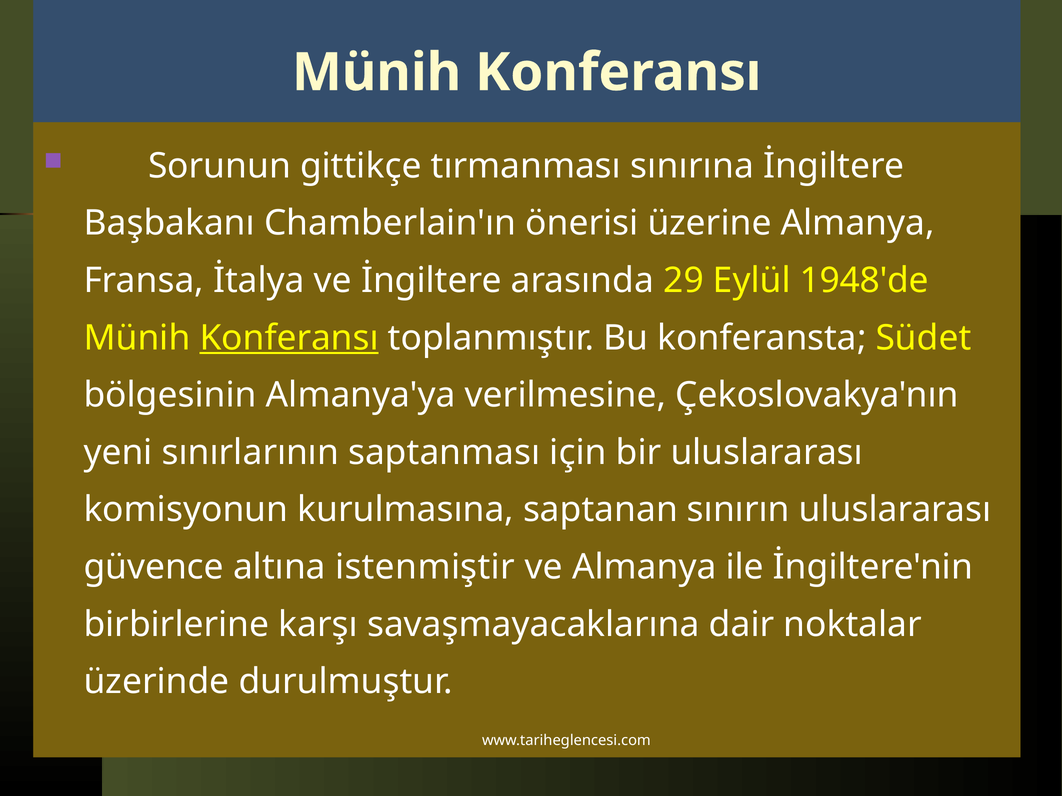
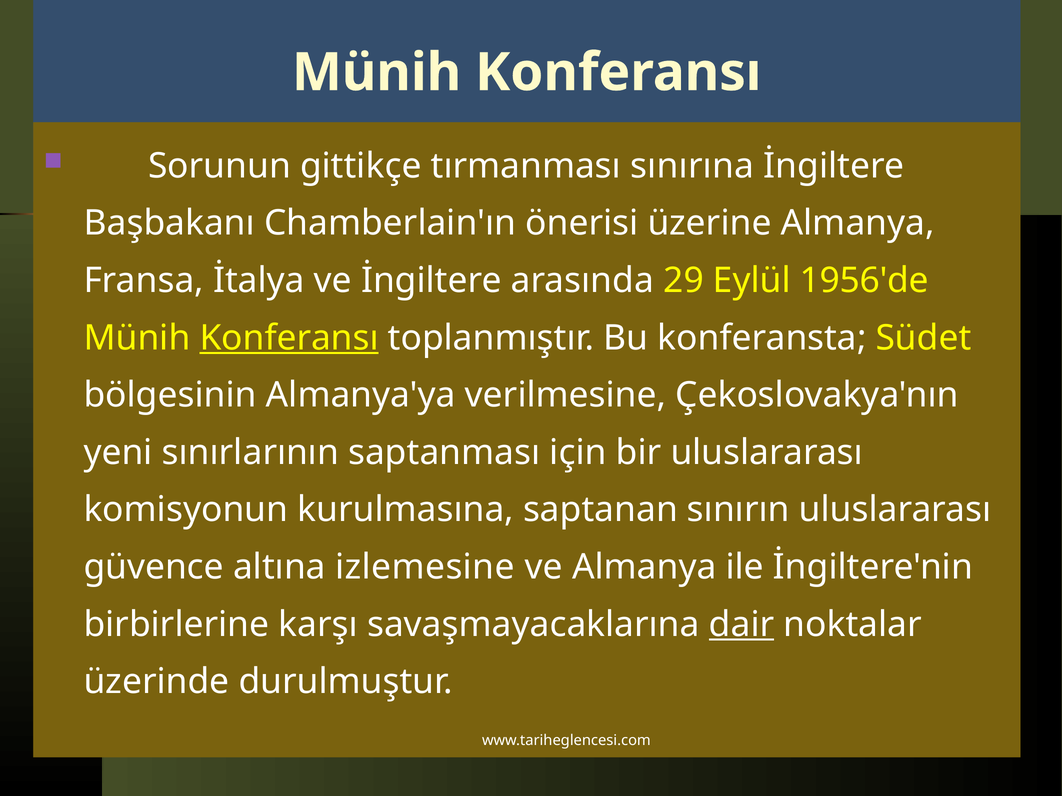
1948'de: 1948'de -> 1956'de (864, 281)
istenmiştir: istenmiştir -> izlemesine (425, 567)
dair underline: none -> present (742, 625)
